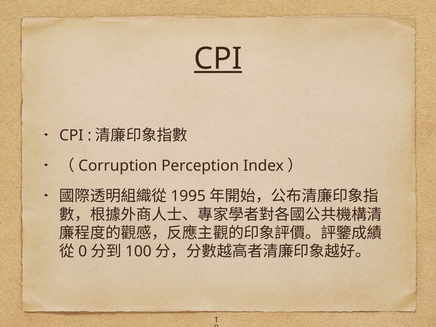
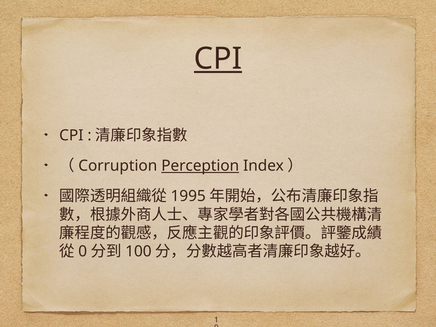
Perception underline: none -> present (200, 166)
